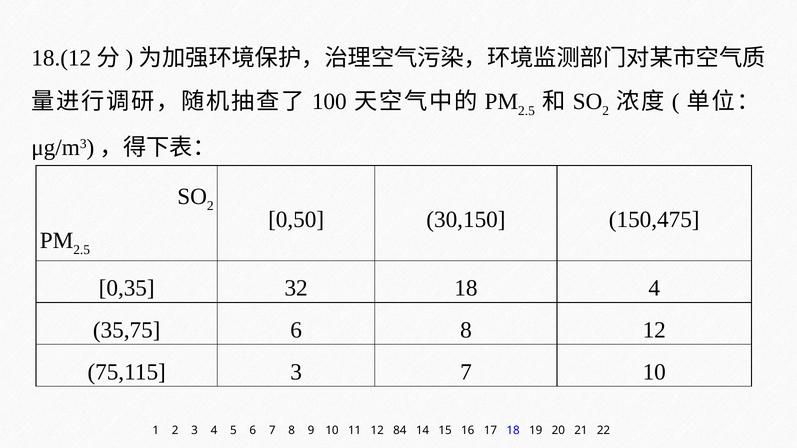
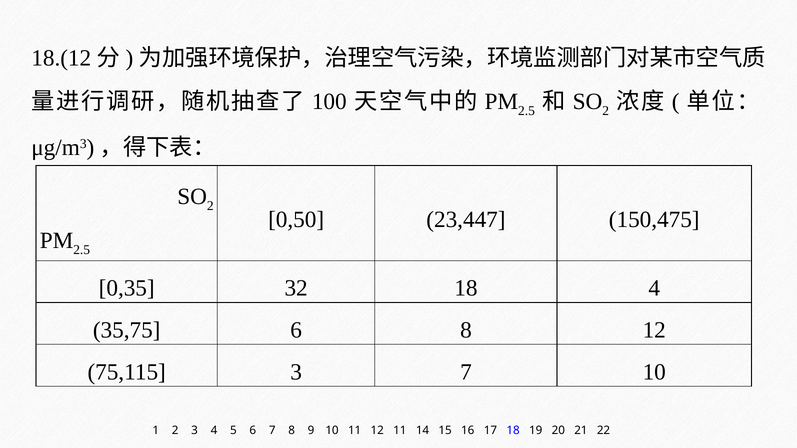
30,150: 30,150 -> 23,447 (466, 220)
12 84: 84 -> 11 (400, 431)
